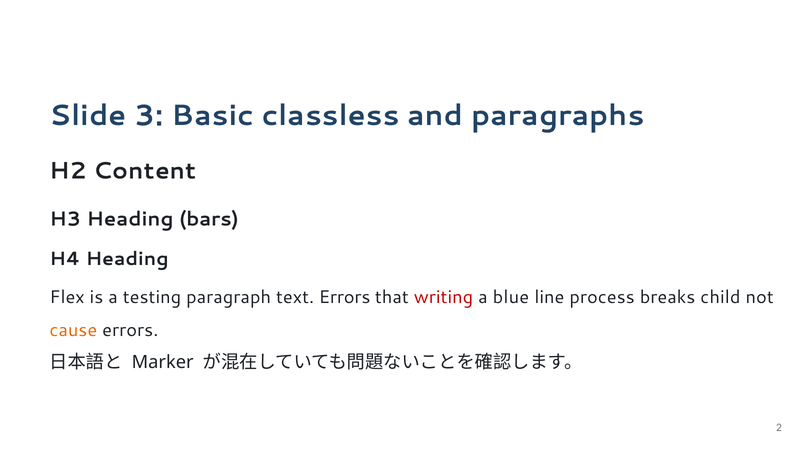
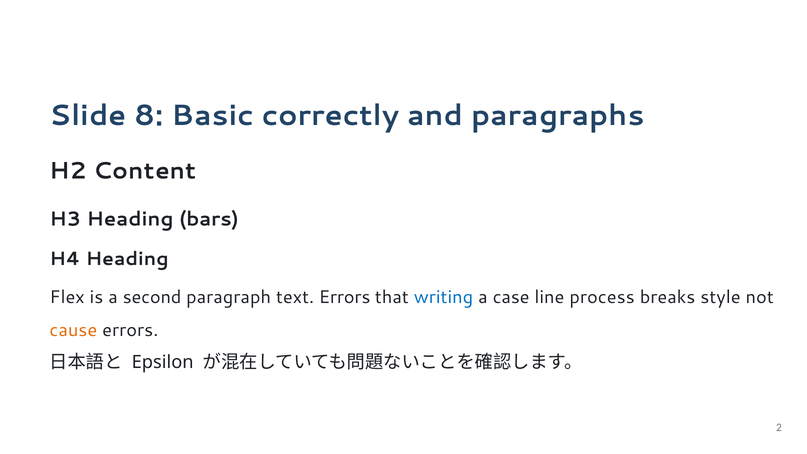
3: 3 -> 8 (149, 116)
classless: classless -> correctly (331, 116)
testing: testing -> second (152, 297)
writing colour: red -> blue (443, 297)
blue: blue -> case (511, 297)
child: child -> style (721, 297)
Marker: Marker -> Epsilon (163, 362)
